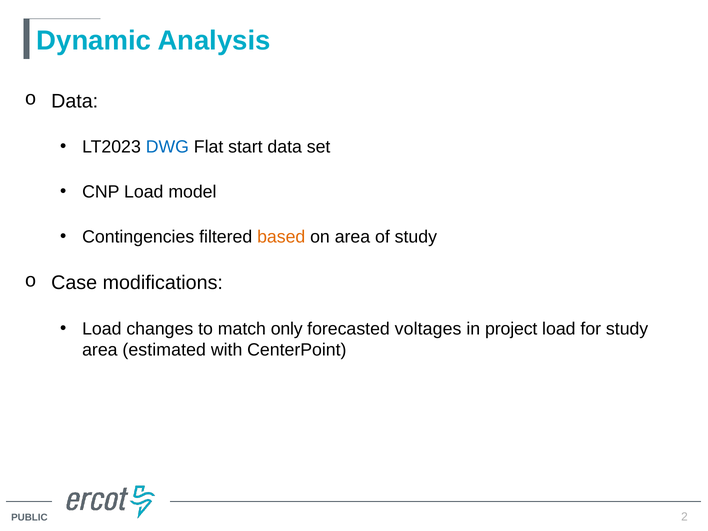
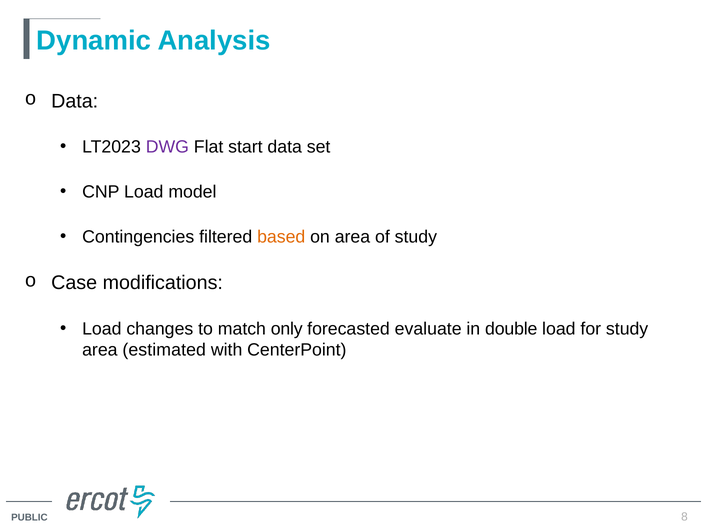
DWG colour: blue -> purple (167, 147)
voltages: voltages -> evaluate (428, 329)
project: project -> double (511, 329)
2: 2 -> 8 (684, 517)
